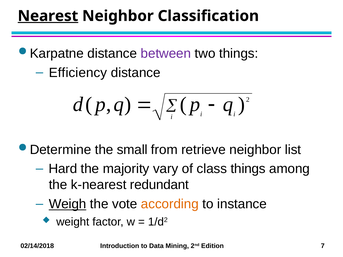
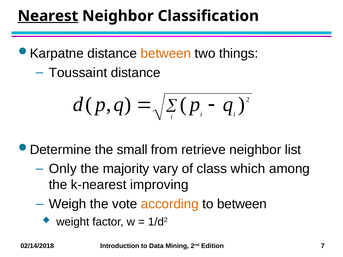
between colour: purple -> orange (166, 53)
Efficiency: Efficiency -> Toussaint (78, 73)
Hard: Hard -> Only (63, 169)
class things: things -> which (248, 169)
redundant: redundant -> improving (159, 185)
Weigh underline: present -> none (68, 204)
to instance: instance -> between (242, 204)
